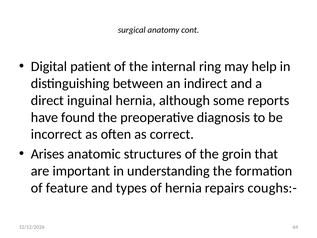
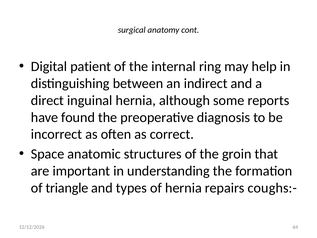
Arises: Arises -> Space (48, 154)
feature: feature -> triangle (67, 188)
